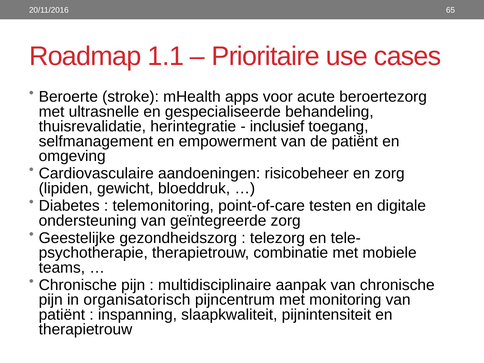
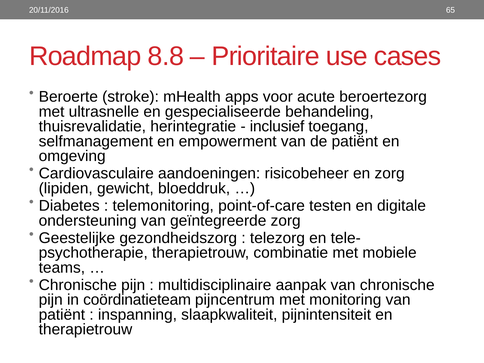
1.1: 1.1 -> 8.8 (166, 56)
organisatorisch: organisatorisch -> coördinatieteam (137, 300)
